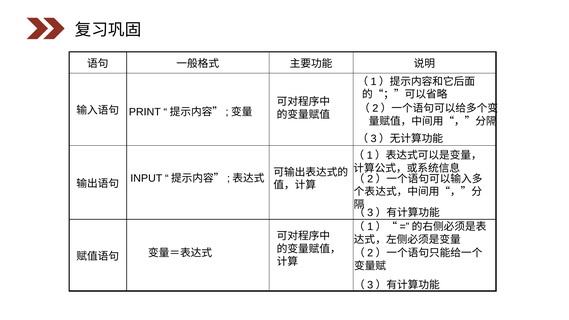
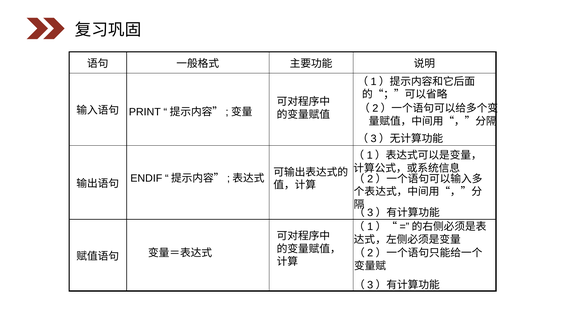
INPUT: INPUT -> ENDIF (146, 178)
